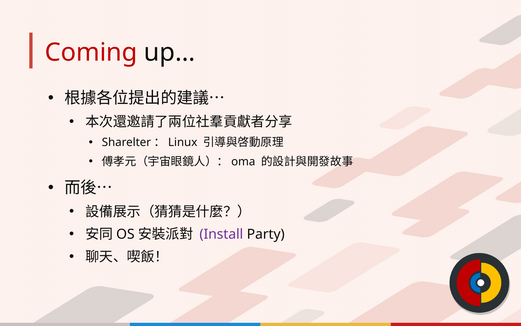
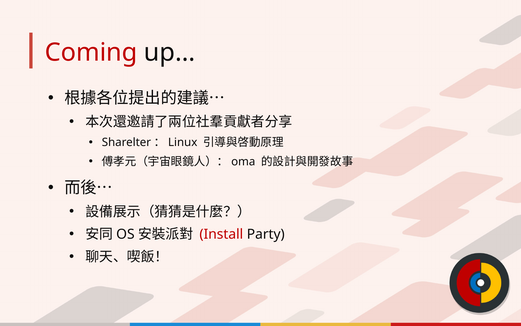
Install colour: purple -> red (221, 234)
